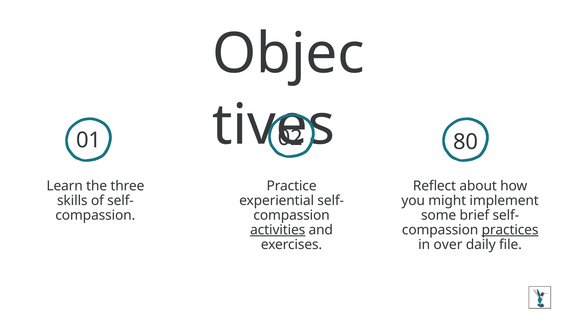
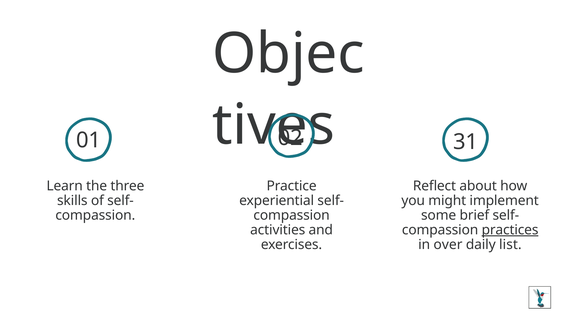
80: 80 -> 31 (466, 142)
activities underline: present -> none (278, 230)
file: file -> list (510, 245)
